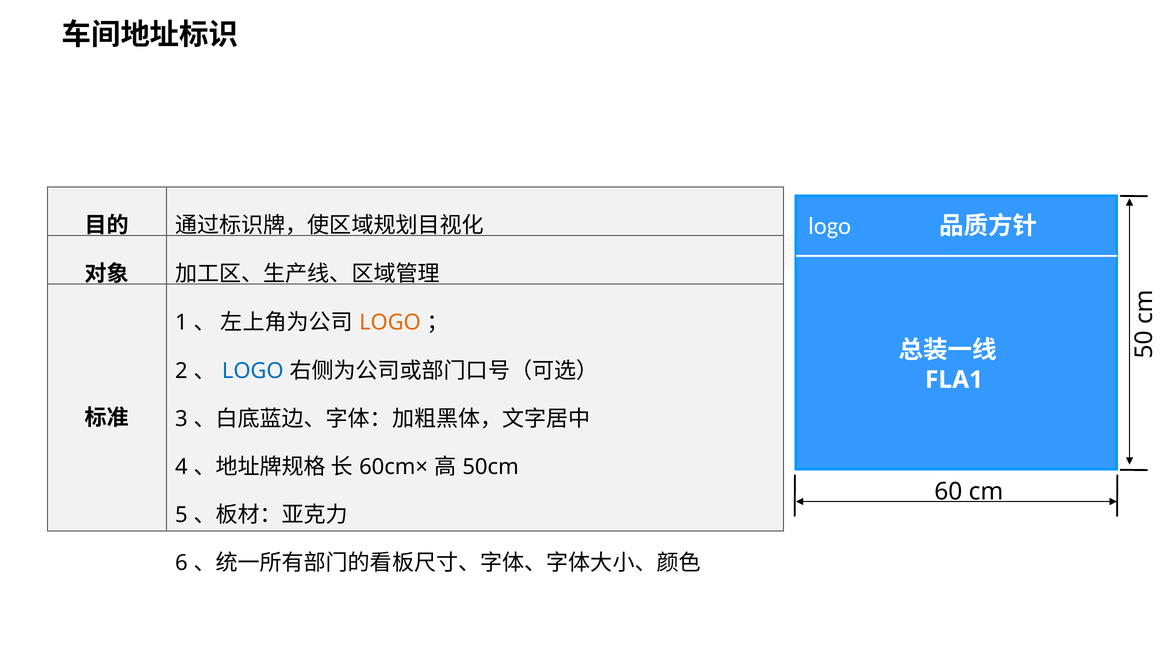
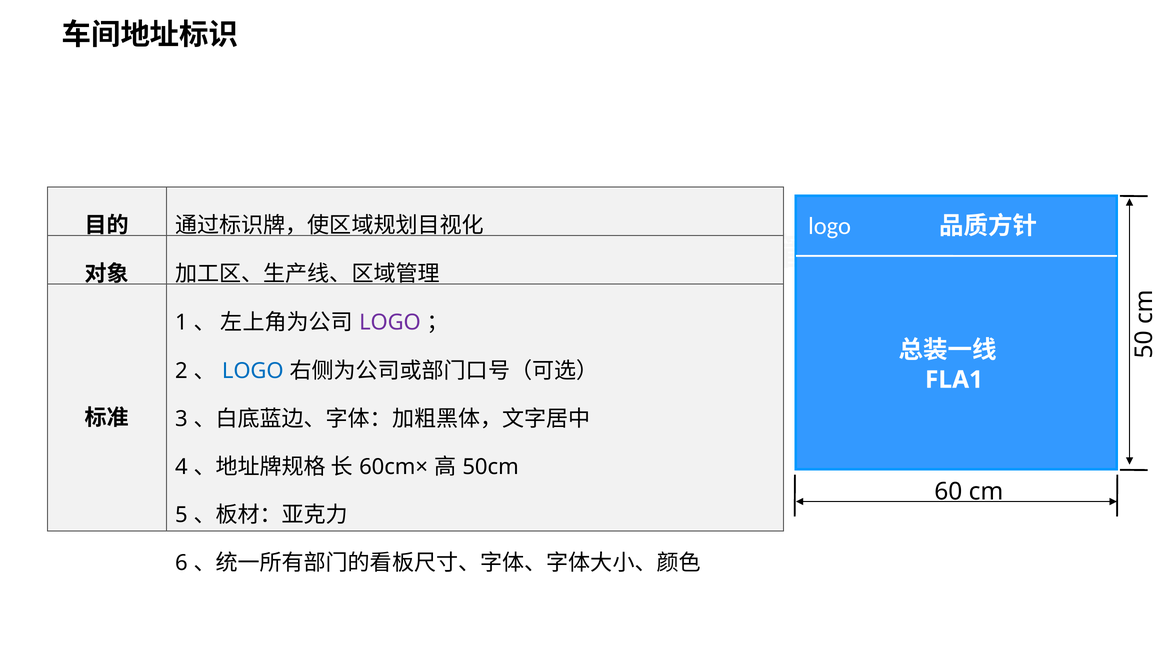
LOGO colour: orange -> purple (390, 322)
